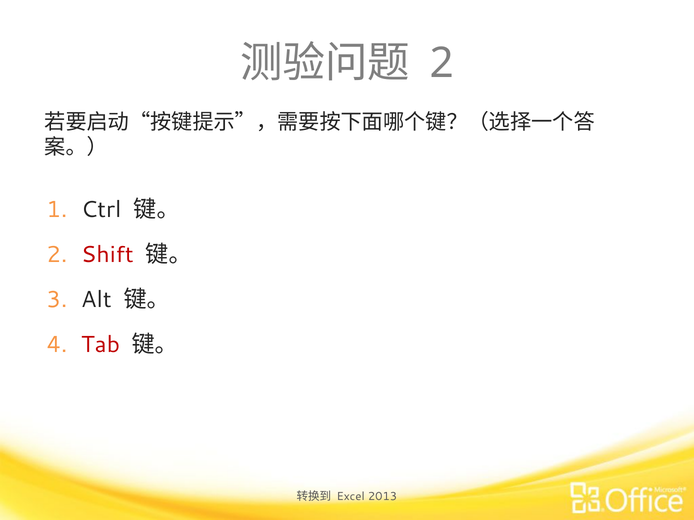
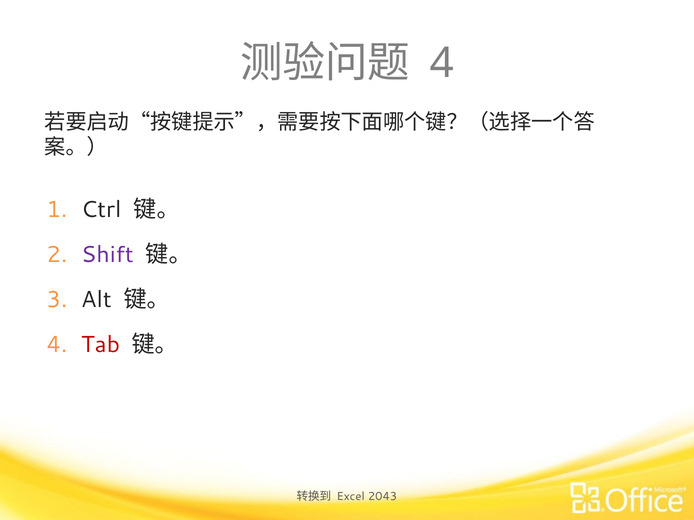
2: 2 -> 4 (442, 63)
Shift colour: red -> purple (107, 255)
2013: 2013 -> 2043 (383, 497)
